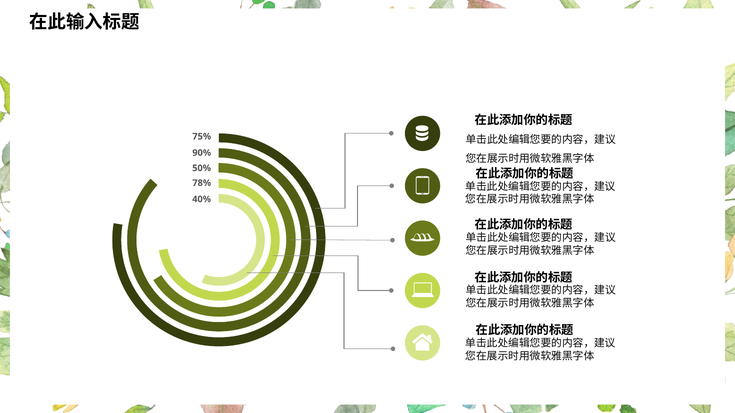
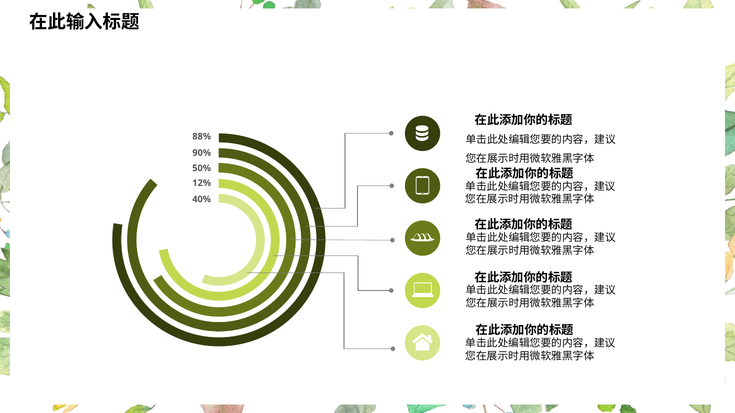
75%: 75% -> 88% (202, 137)
78%: 78% -> 12% (202, 183)
